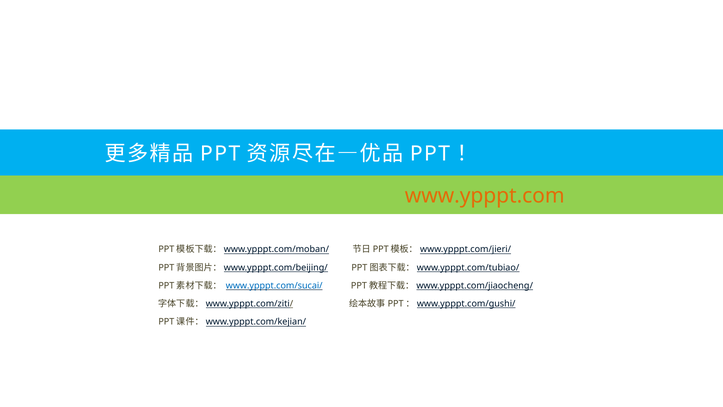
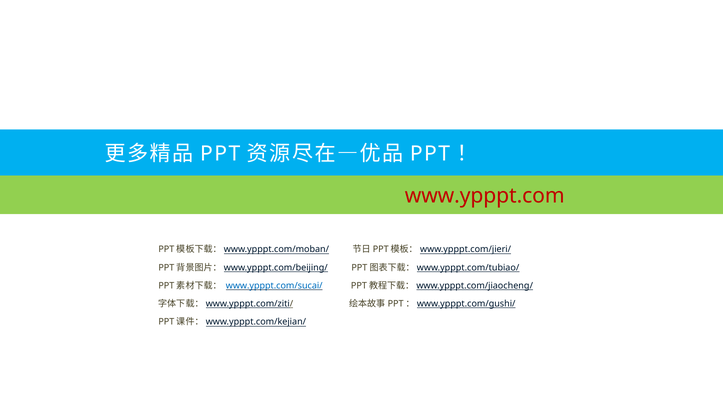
www.ypppt.com colour: orange -> red (485, 196)
